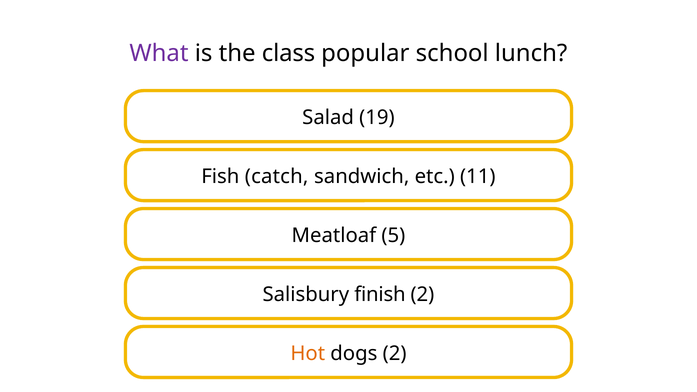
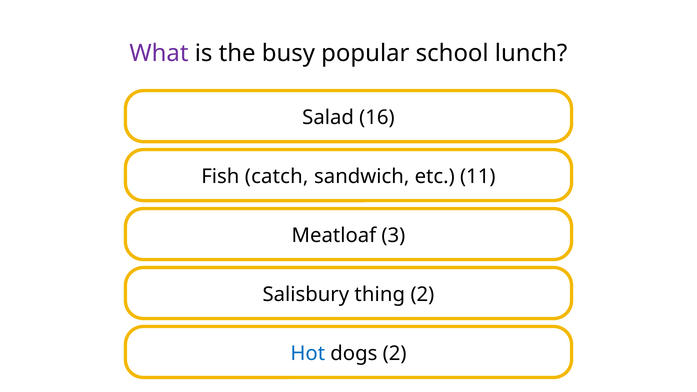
class: class -> busy (288, 53)
19: 19 -> 16 (377, 118)
5: 5 -> 3 (393, 236)
finish: finish -> thing (380, 294)
Hot colour: orange -> blue (308, 353)
